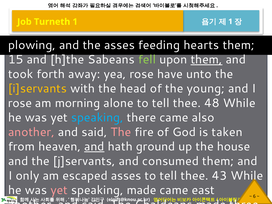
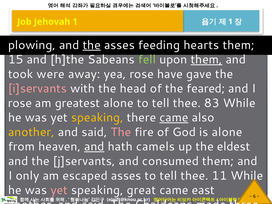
Turneth: Turneth -> Jehovah (52, 22)
the underline: none -> present (92, 45)
forth: forth -> were (51, 74)
unto: unto -> gave (199, 74)
i]servants colour: yellow -> pink (37, 89)
young: young -> feared (206, 89)
morning: morning -> greatest (77, 103)
48: 48 -> 83 (212, 103)
speaking colour: light blue -> yellow (97, 118)
came underline: none -> present (174, 118)
another colour: pink -> yellow (31, 132)
is taken: taken -> alone (227, 132)
ground: ground -> camels (155, 147)
house: house -> eldest (234, 147)
43: 43 -> 11 (219, 176)
speaking made: made -> great (141, 190)
